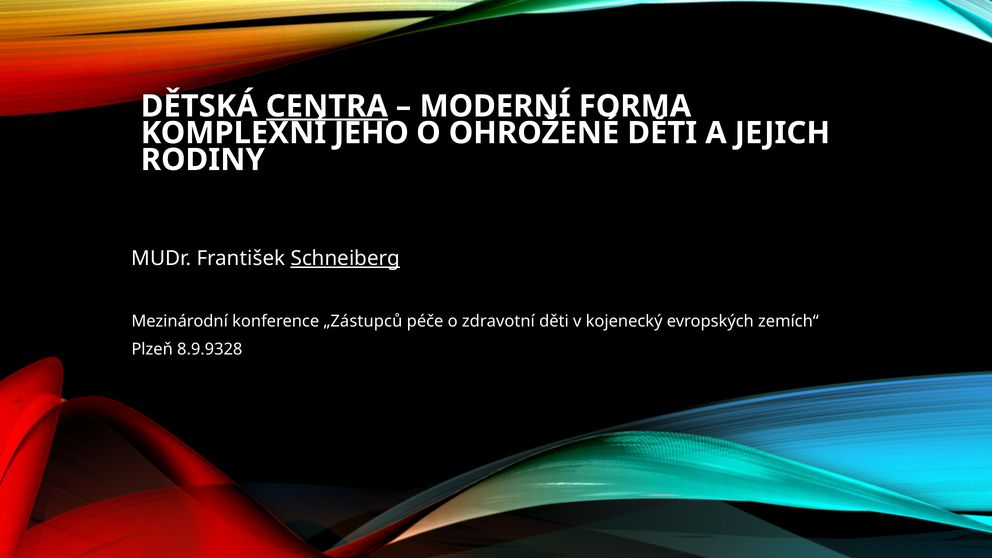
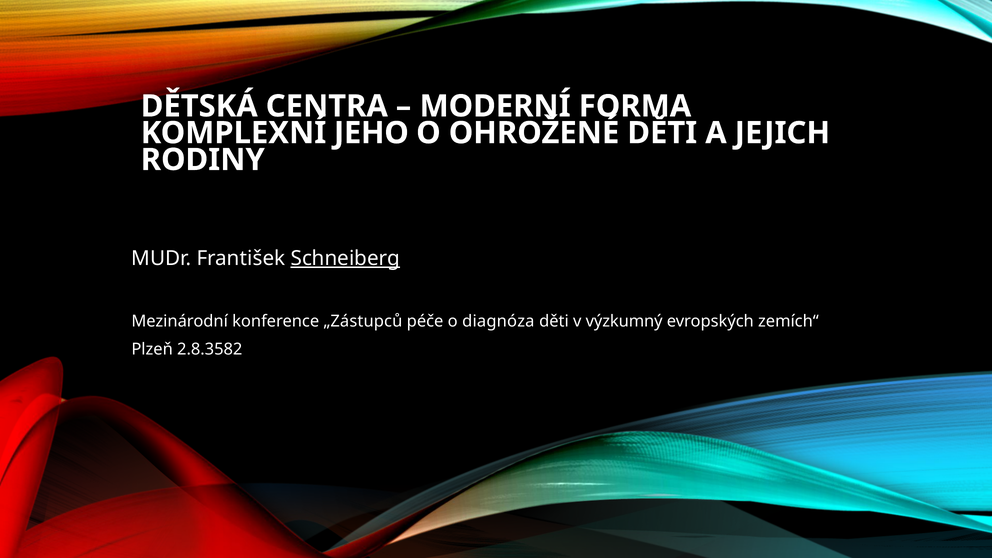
CENTRA underline: present -> none (327, 106)
zdravotní: zdravotní -> diagnóza (498, 321)
kojenecký: kojenecký -> výzkumný (624, 321)
8.9.9328: 8.9.9328 -> 2.8.3582 (210, 350)
